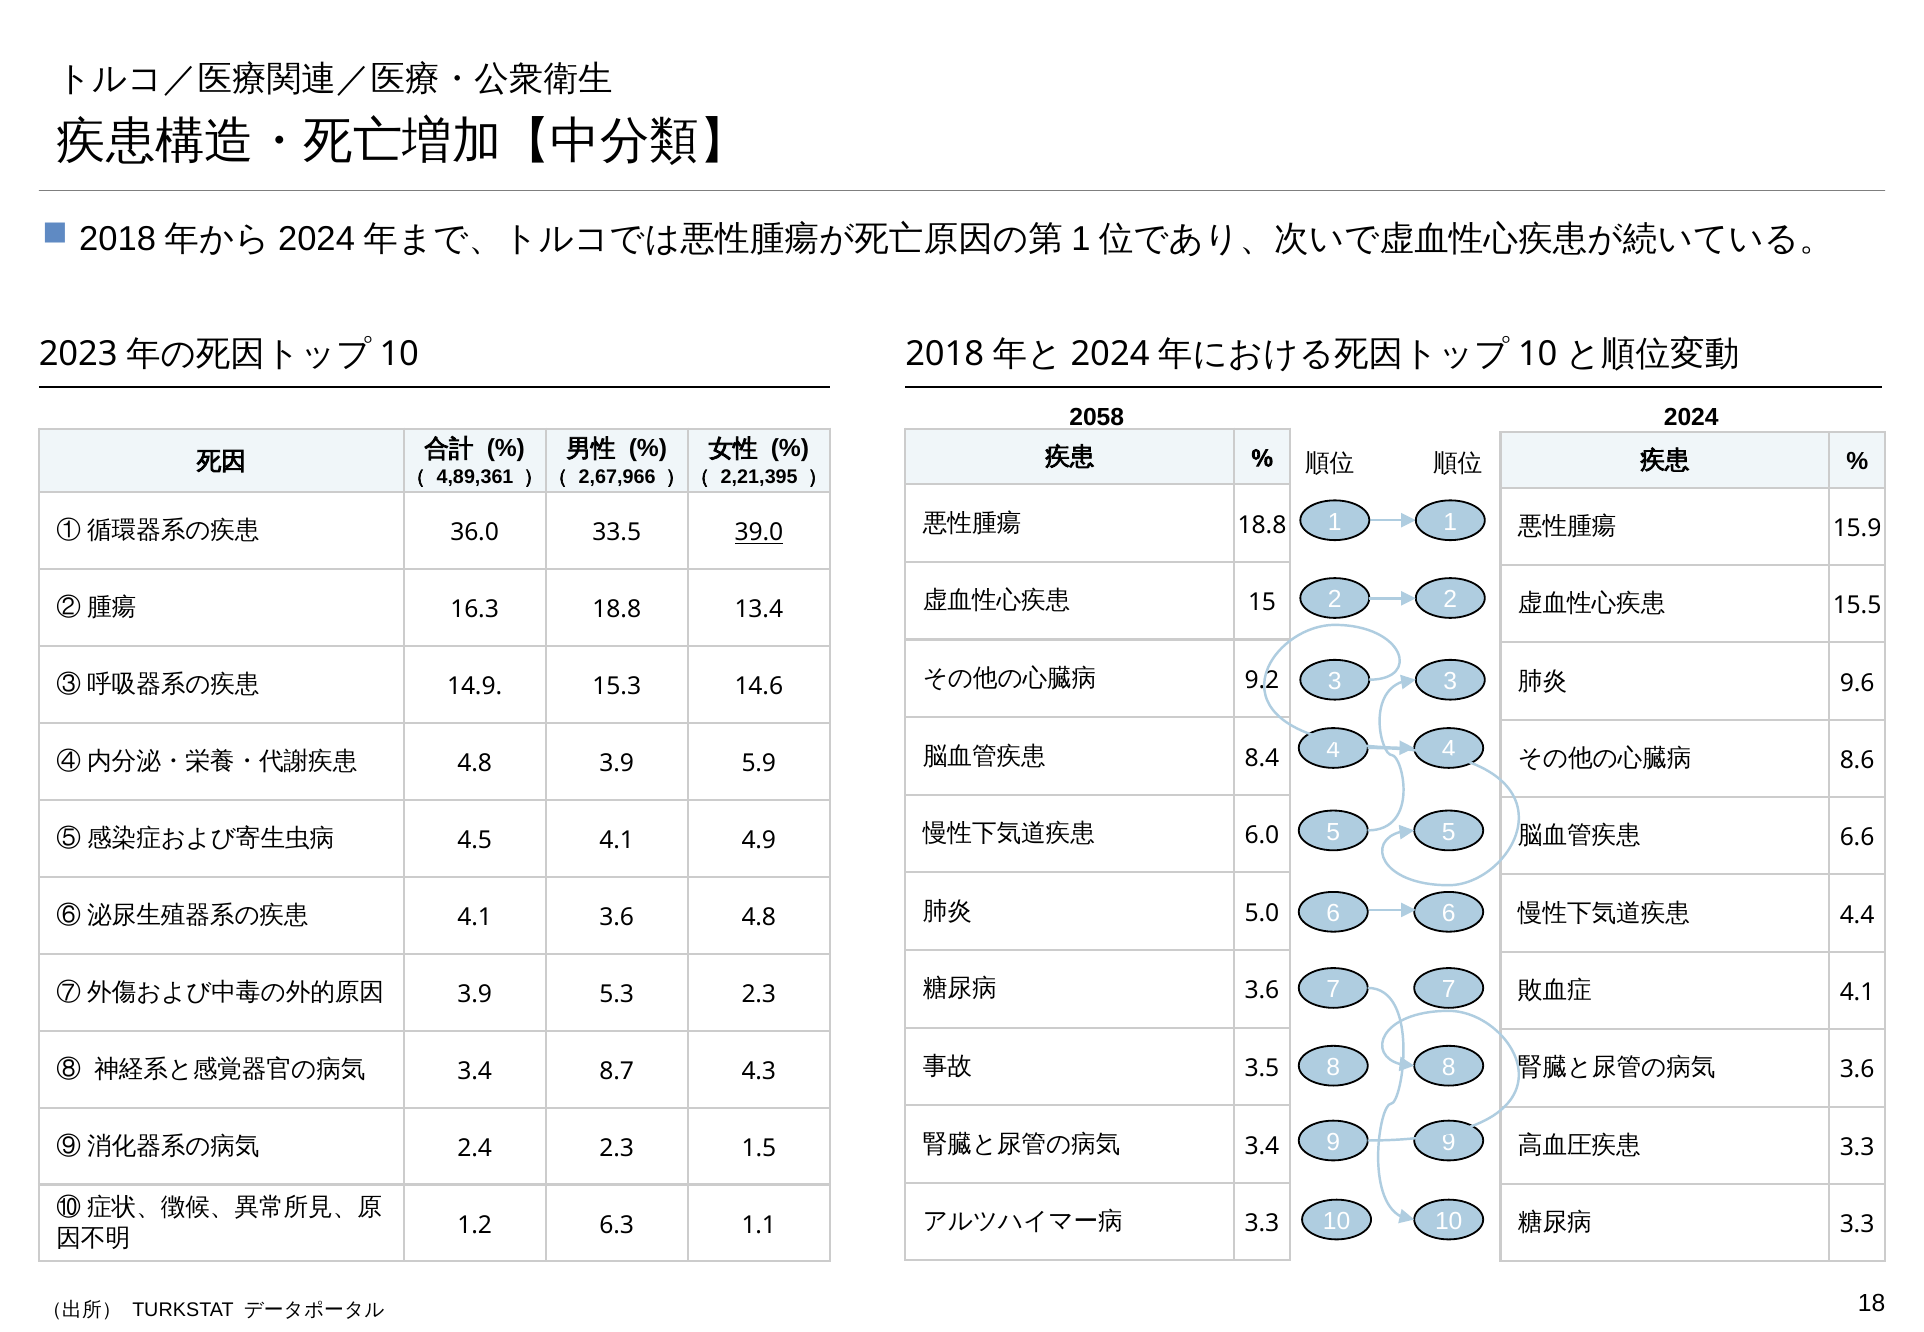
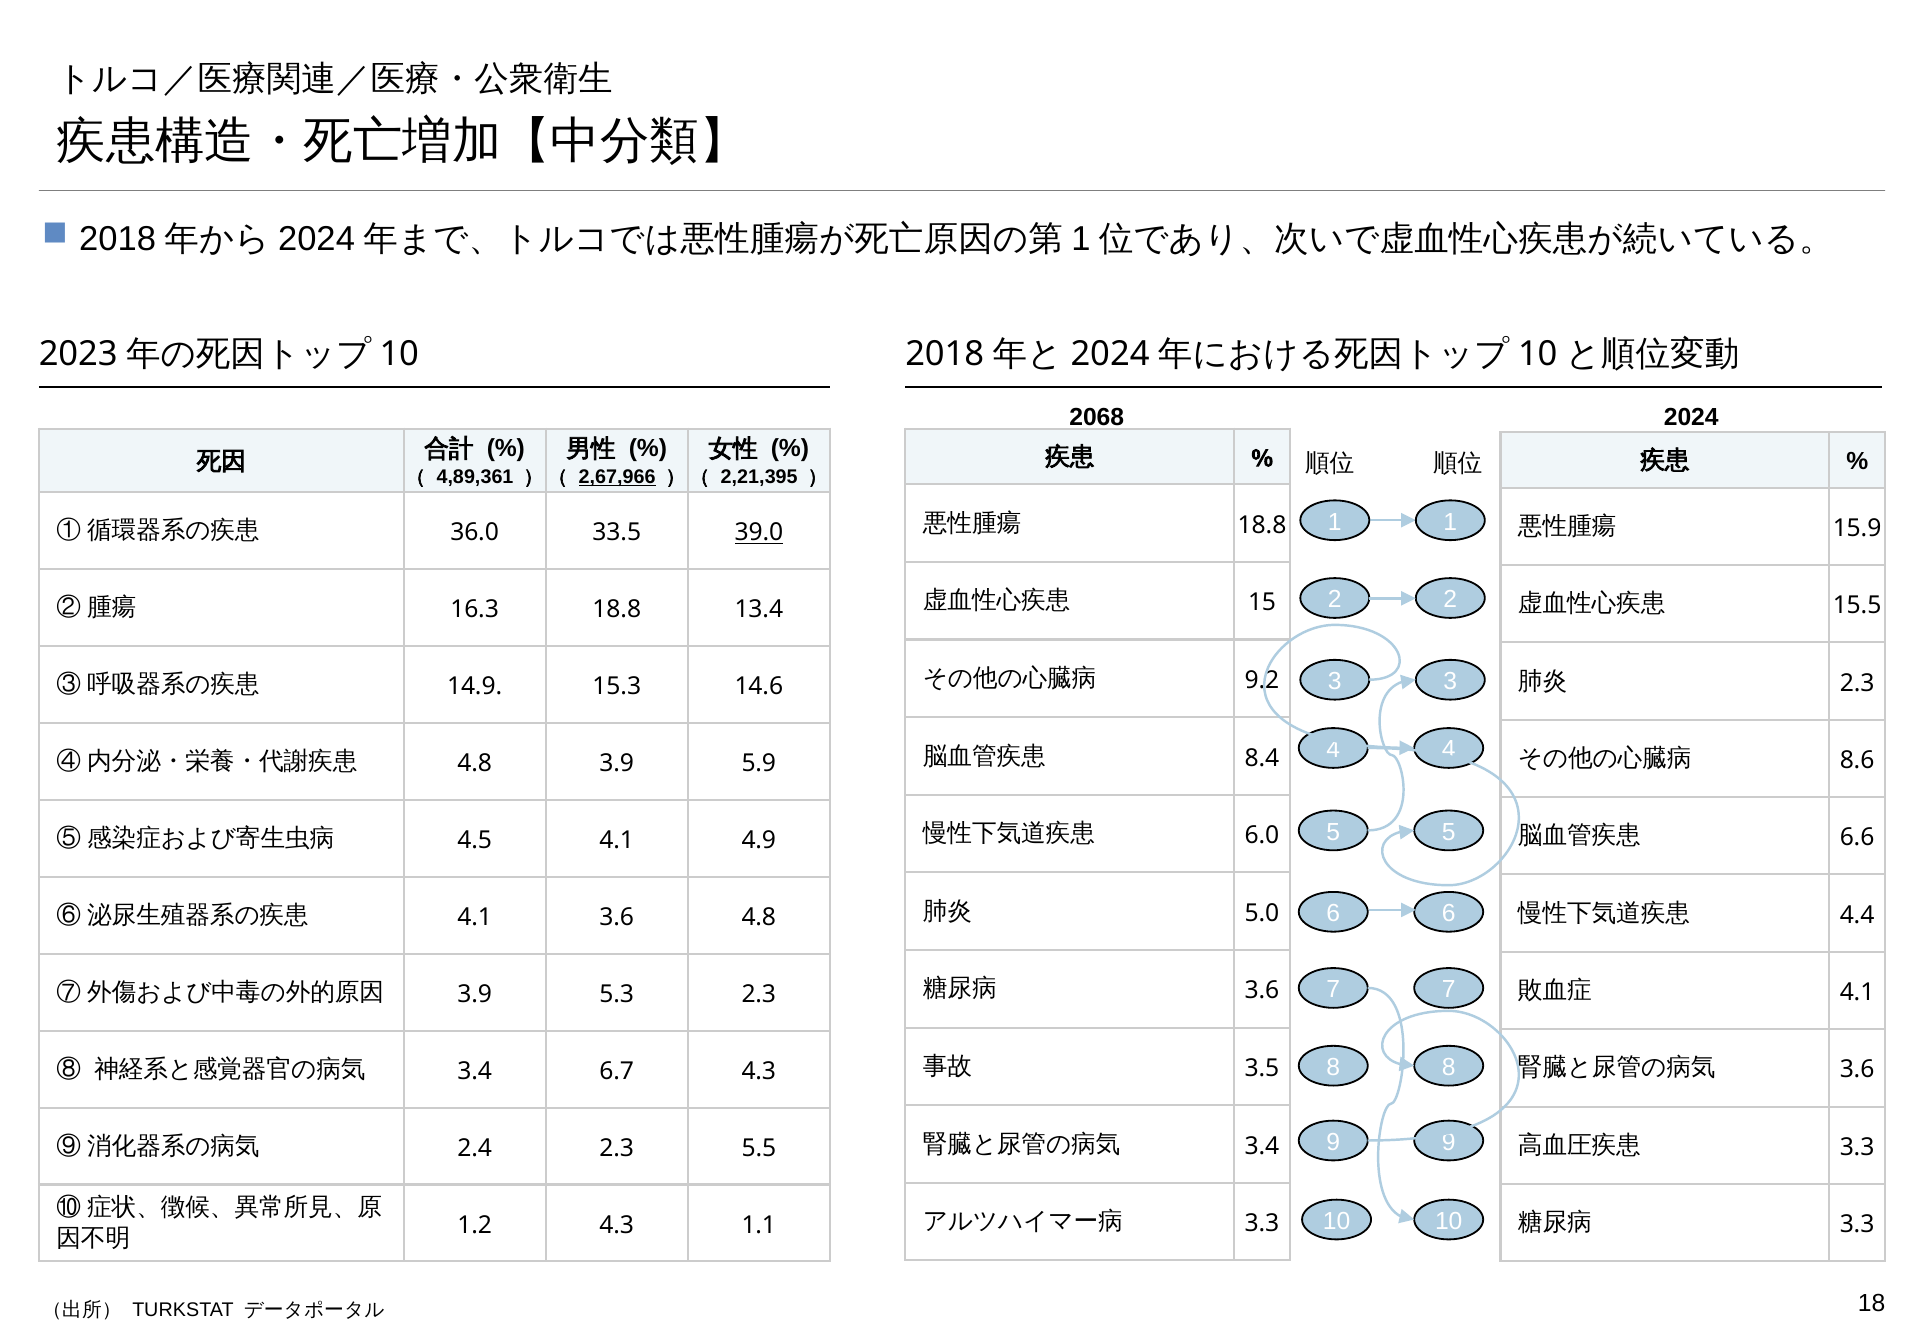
2058: 2058 -> 2068 (1097, 417)
2,67,966 underline: none -> present (617, 477)
9.6: 9.6 -> 2.3 (1857, 683)
8.7: 8.7 -> 6.7 (617, 1071)
1.5: 1.5 -> 5.5 (759, 1148)
1.2 6.3: 6.3 -> 4.3 (617, 1225)
